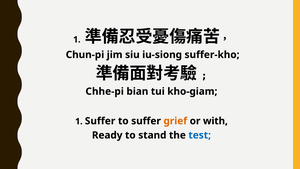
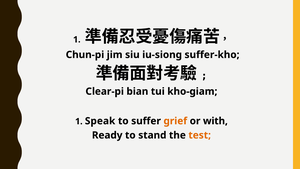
Chhe-pi: Chhe-pi -> Clear-pi (105, 91)
1 Suffer: Suffer -> Speak (100, 121)
test colour: blue -> orange (200, 135)
